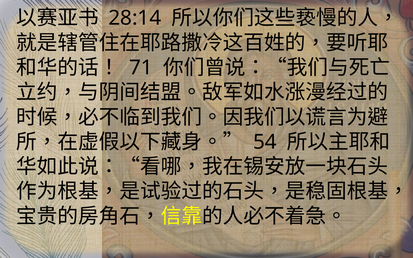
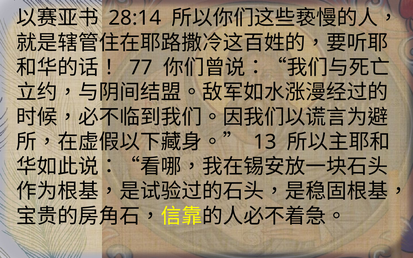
71: 71 -> 77 (141, 68)
54: 54 -> 13 (265, 142)
